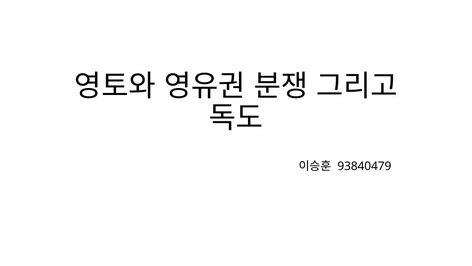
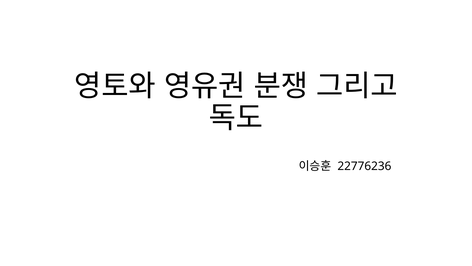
93840479: 93840479 -> 22776236 (364, 166)
